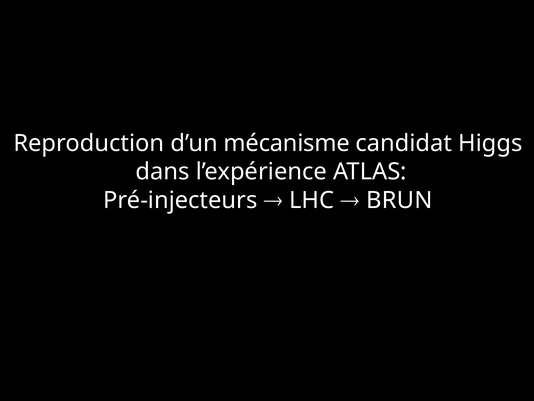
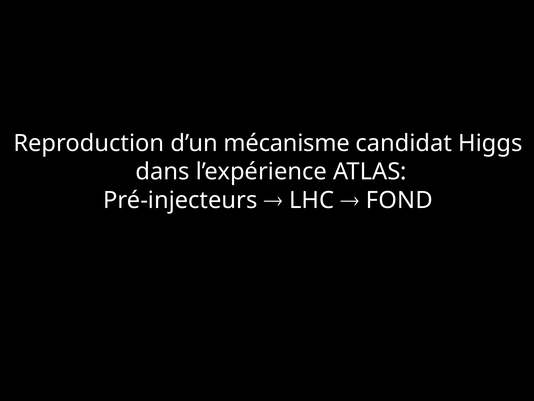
BRUN: BRUN -> FOND (399, 200)
